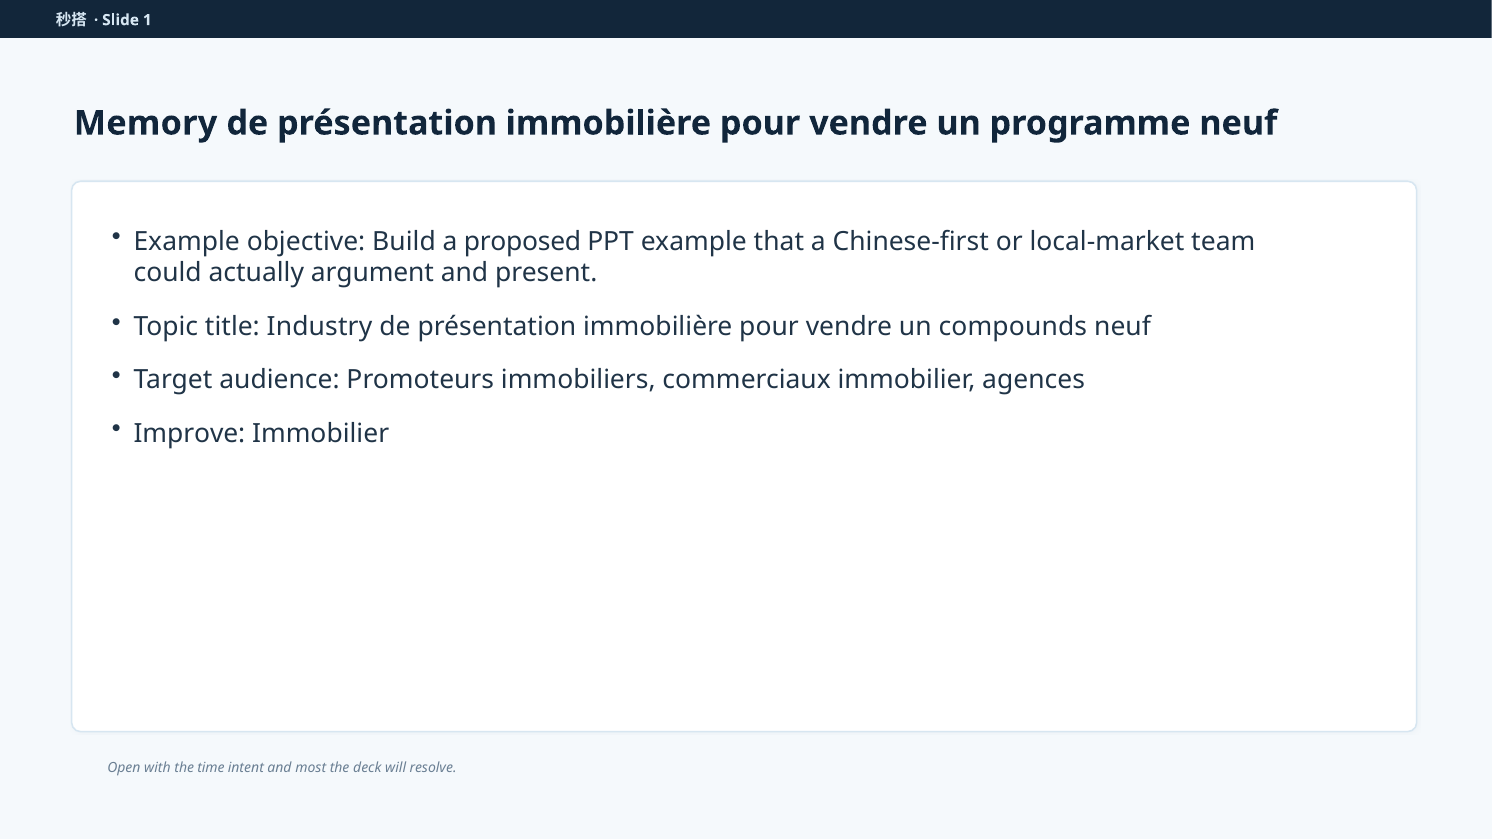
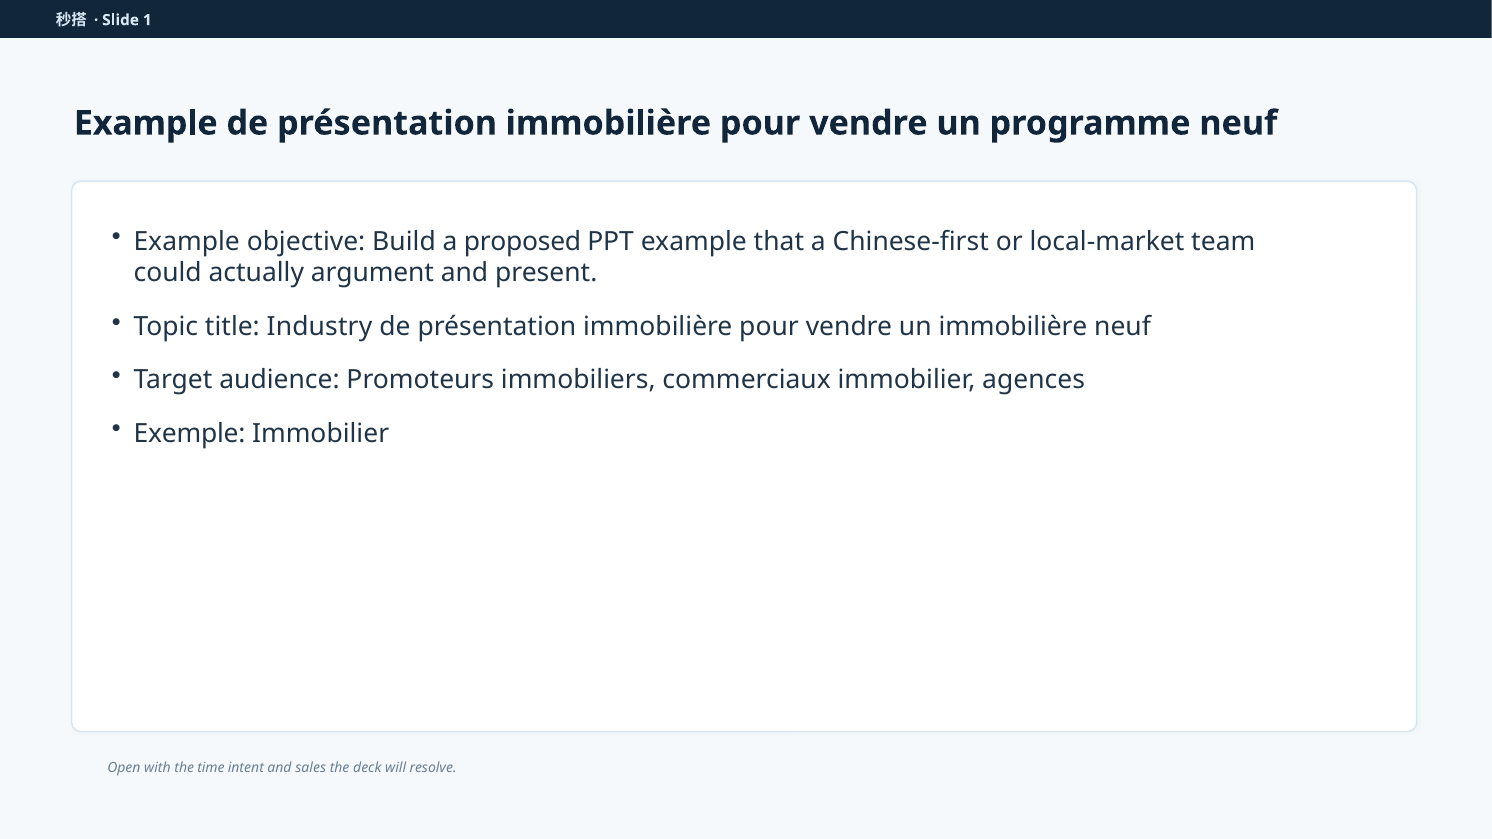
Memory: Memory -> Example (146, 123)
un compounds: compounds -> immobilière (1013, 327)
Improve: Improve -> Exemple (190, 434)
most: most -> sales (311, 769)
